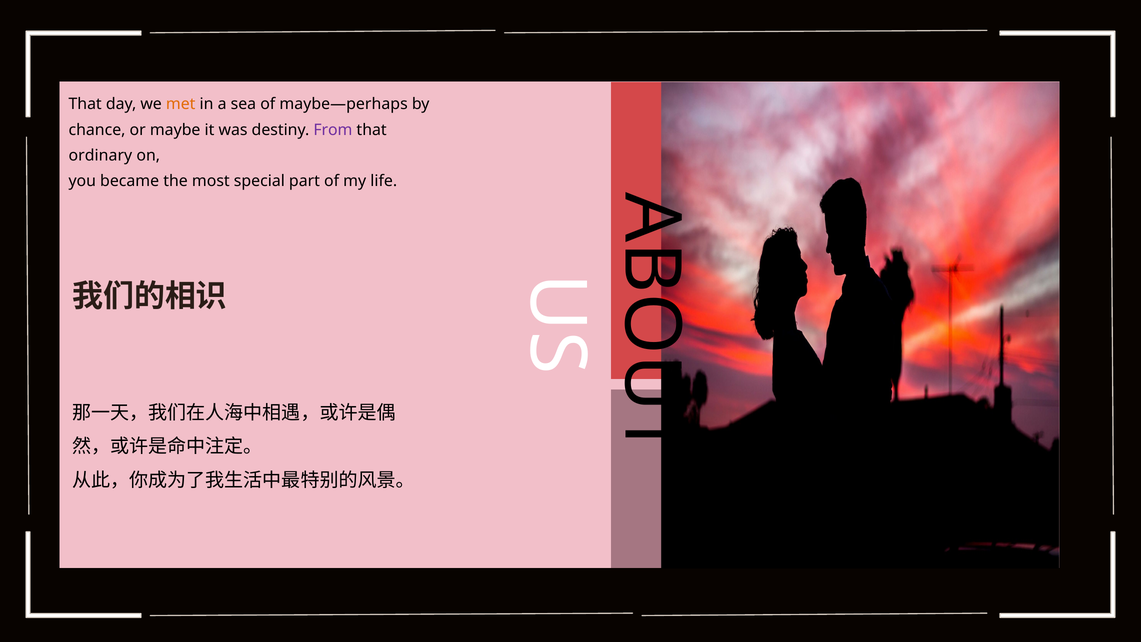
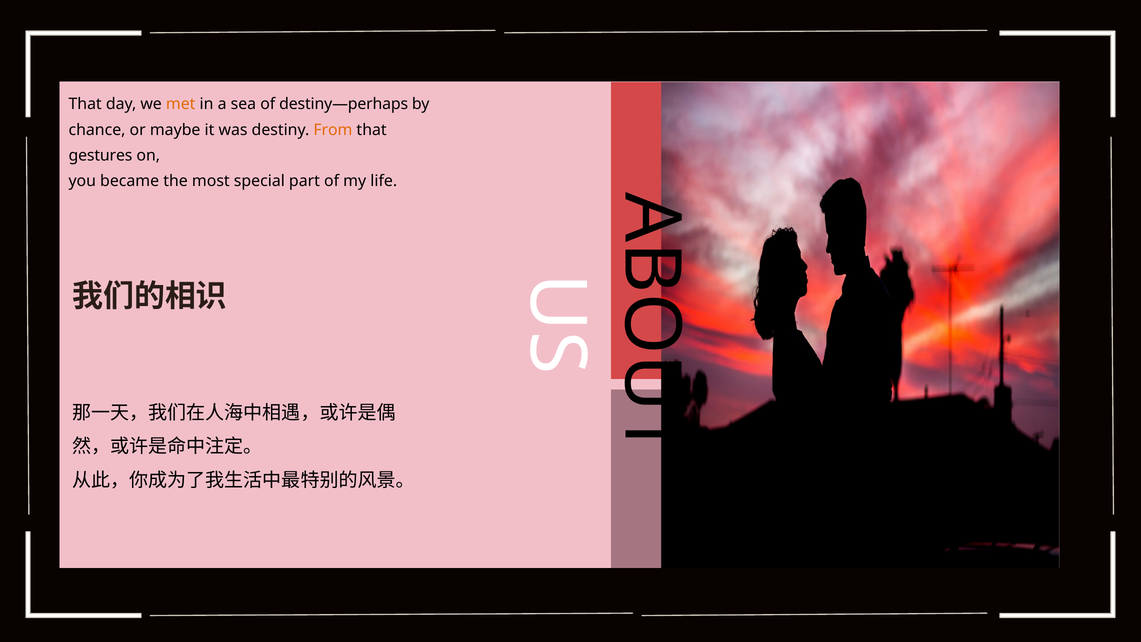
maybe—perhaps: maybe—perhaps -> destiny—perhaps (344, 104)
From colour: purple -> orange (333, 130)
ordinary: ordinary -> gestures (100, 155)
